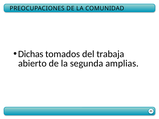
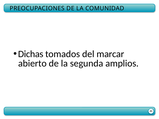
trabaja: trabaja -> marcar (110, 54)
amplias: amplias -> amplios (122, 63)
